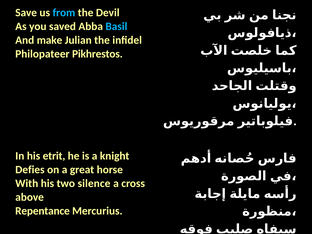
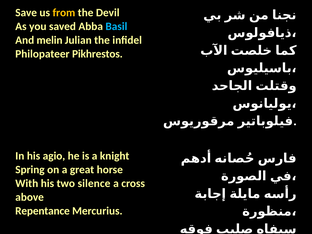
from colour: light blue -> yellow (64, 13)
make: make -> melin (50, 40)
etrit: etrit -> agio (54, 156)
Defies: Defies -> Spring (30, 170)
